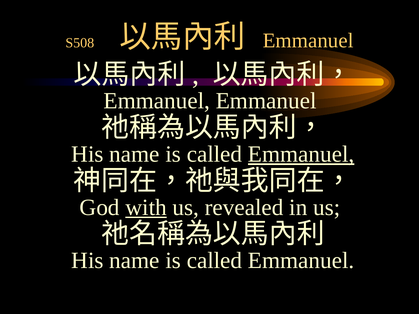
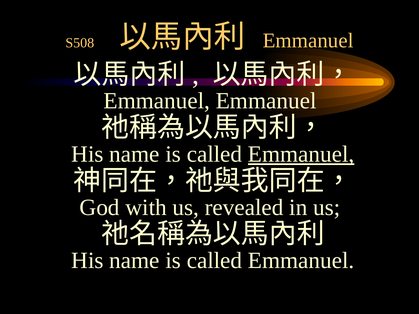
with underline: present -> none (146, 208)
